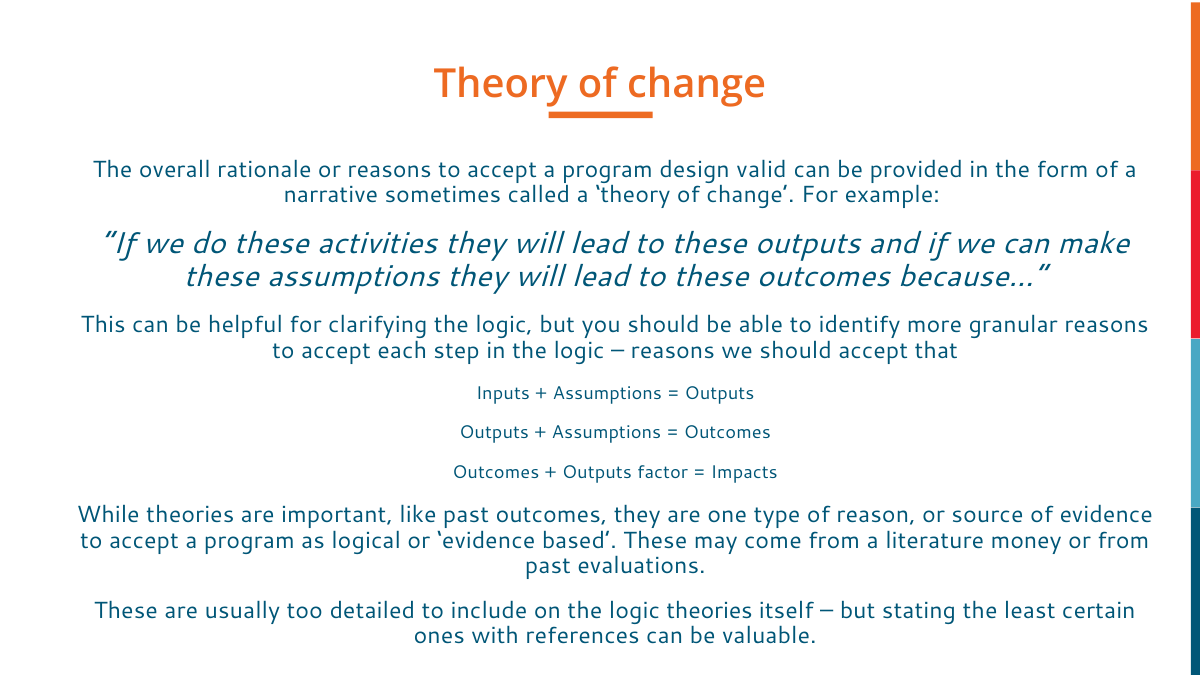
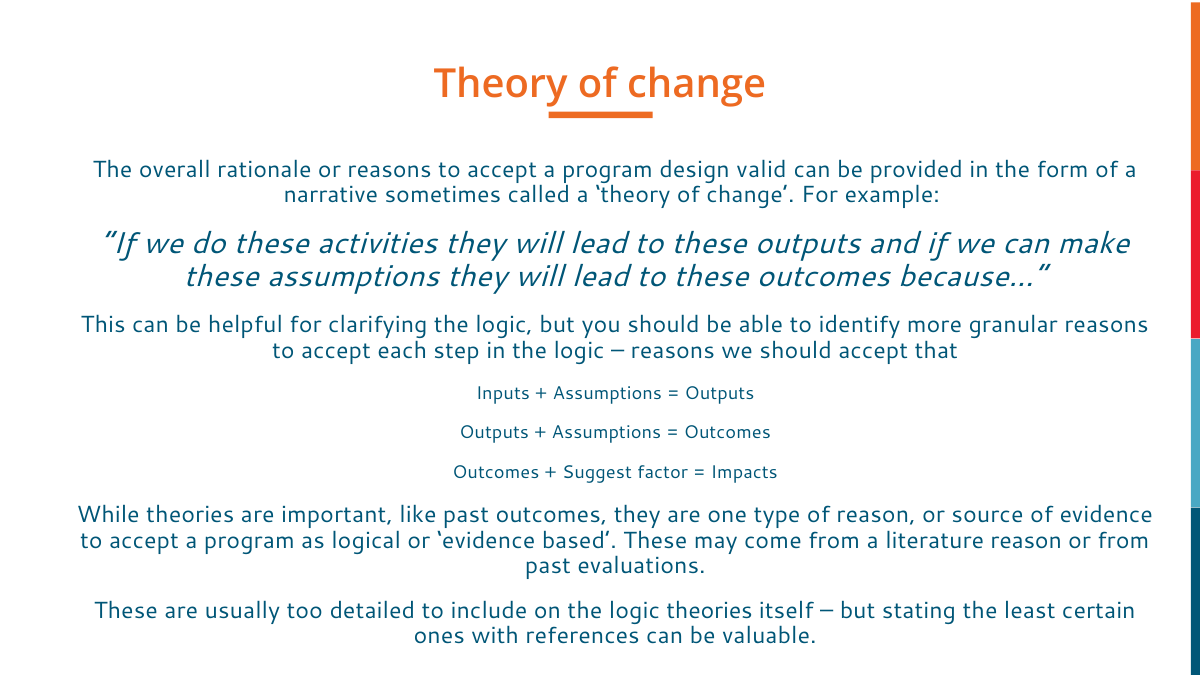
Outputs: Outputs -> Suggest (597, 473)
literature money: money -> reason (1026, 540)
